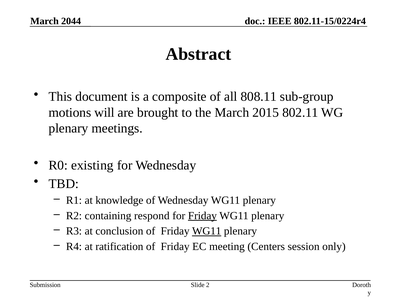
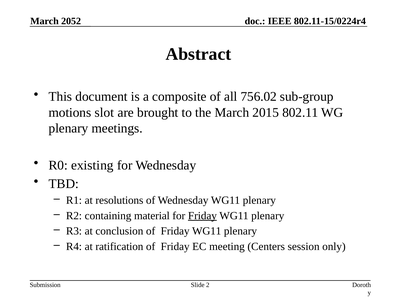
2044: 2044 -> 2052 (71, 21)
808.11: 808.11 -> 756.02 (259, 97)
will: will -> slot (104, 113)
knowledge: knowledge -> resolutions (119, 201)
respond: respond -> material (152, 216)
WG11 underline: present -> none (207, 232)
